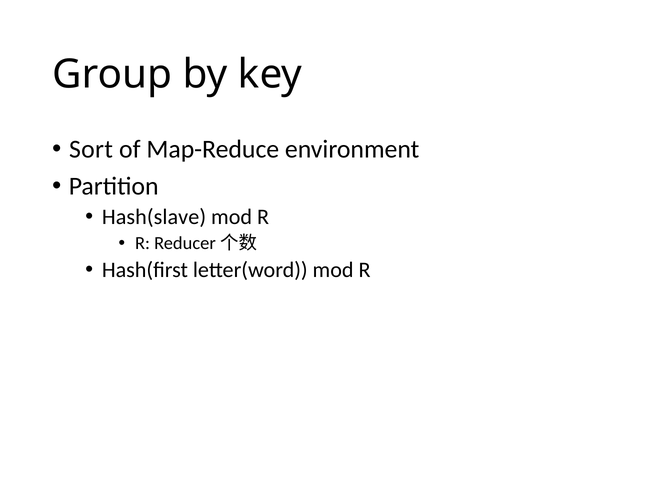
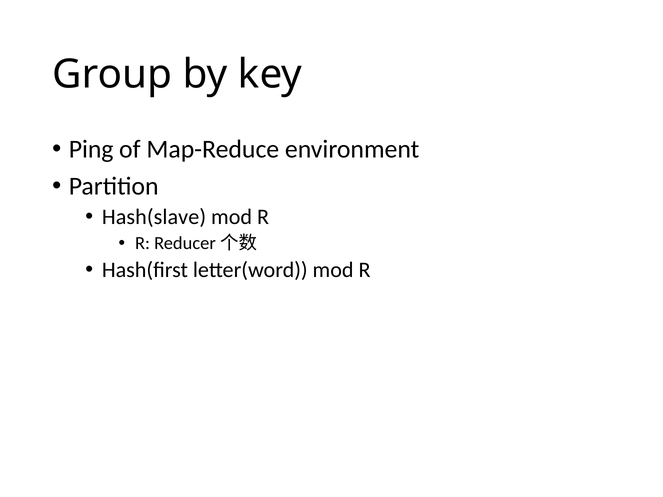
Sort: Sort -> Ping (91, 149)
